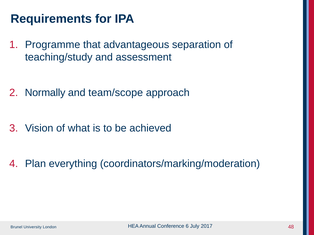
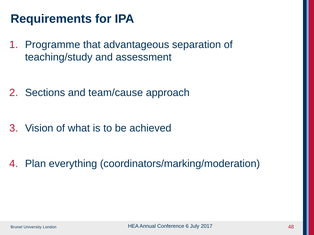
Normally: Normally -> Sections (45, 93)
team/scope: team/scope -> team/cause (116, 93)
